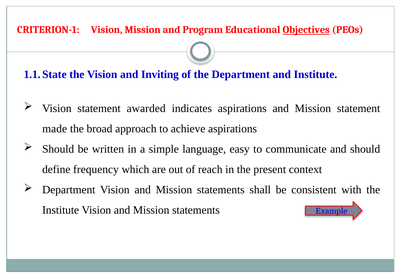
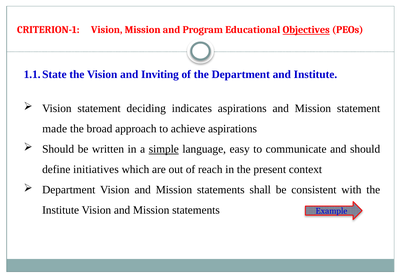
awarded: awarded -> deciding (146, 108)
simple underline: none -> present (164, 149)
frequency: frequency -> initiatives (96, 169)
